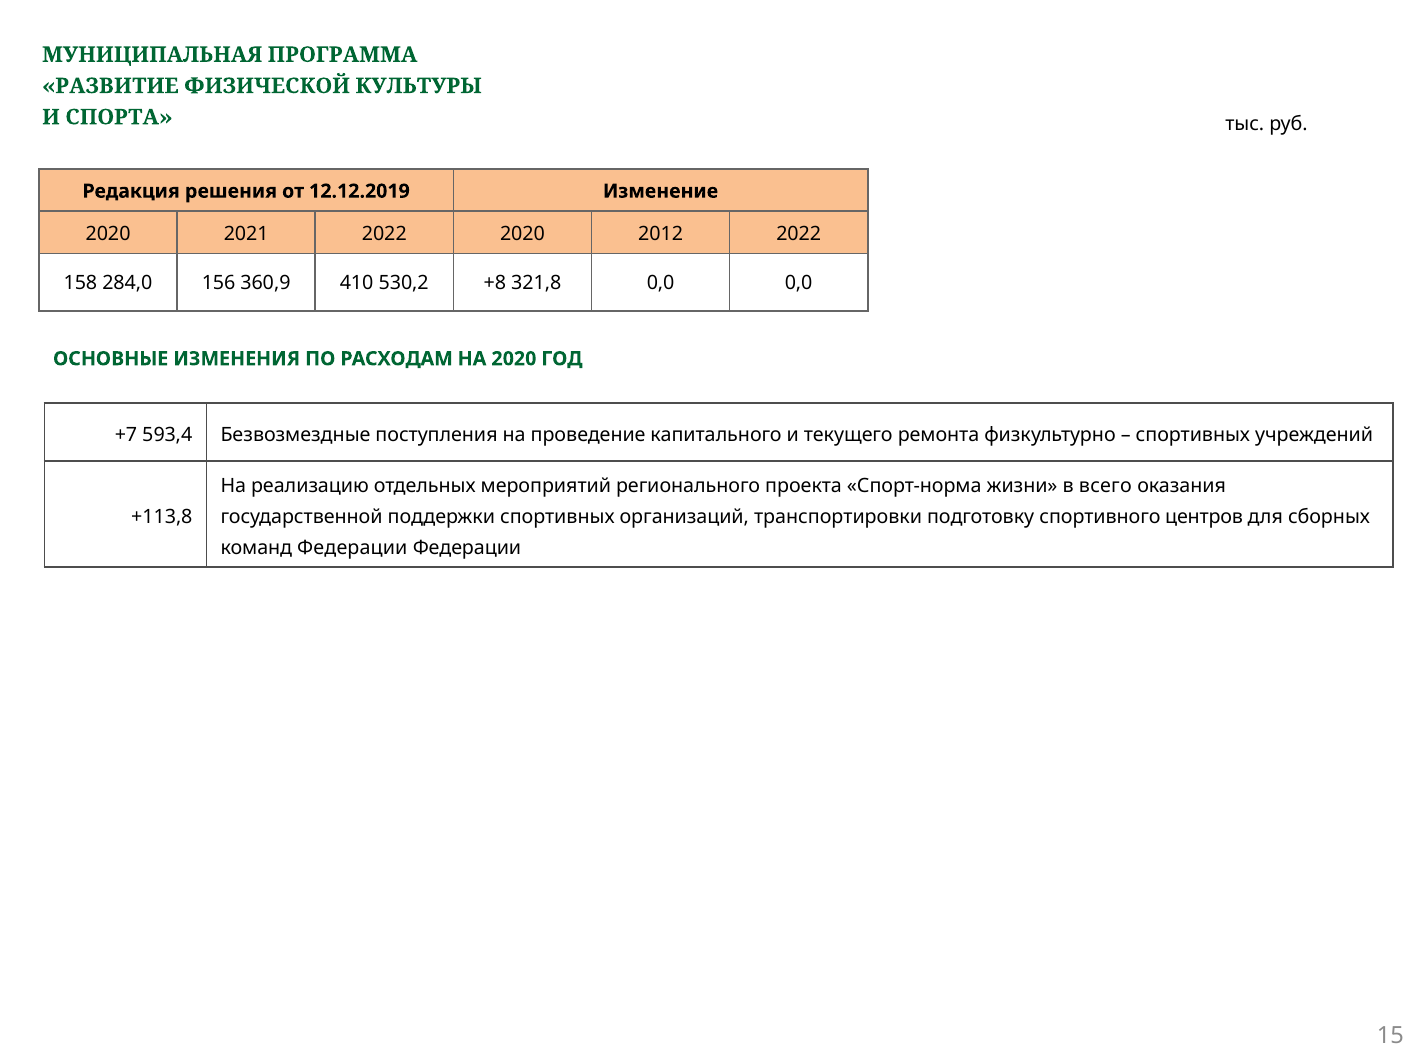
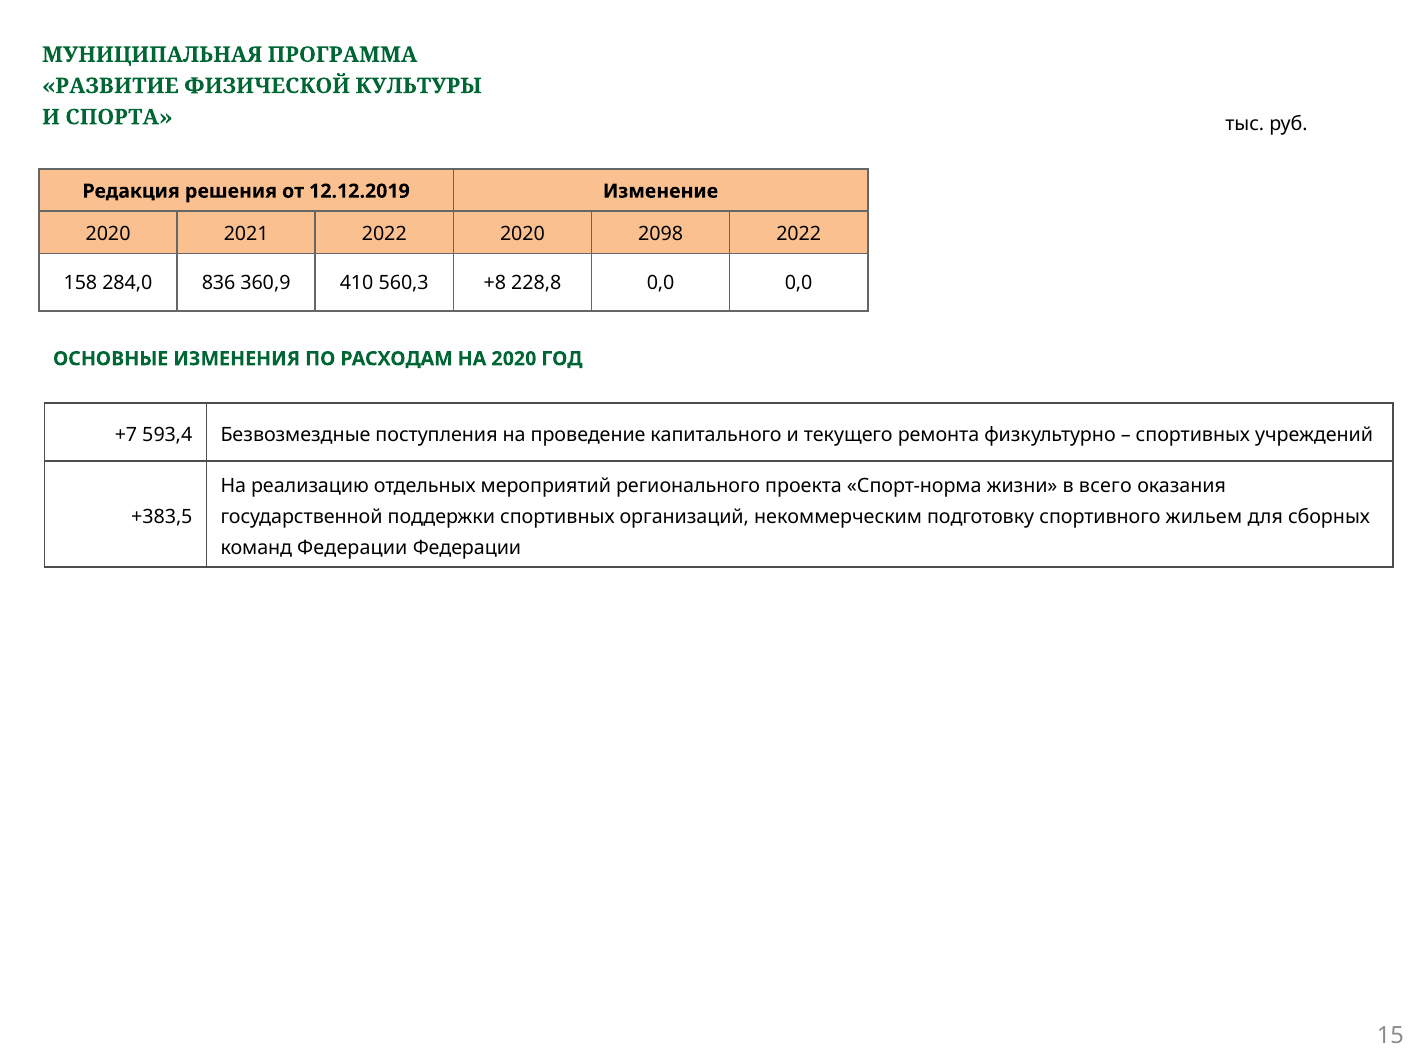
2012: 2012 -> 2098 (661, 233)
156: 156 -> 836 (219, 283)
530,2: 530,2 -> 560,3 (404, 283)
321,8: 321,8 -> 228,8 (536, 283)
+113,8: +113,8 -> +383,5 (162, 517)
транспортировки: транспортировки -> некоммерческим (838, 517)
центров: центров -> жильем (1204, 517)
